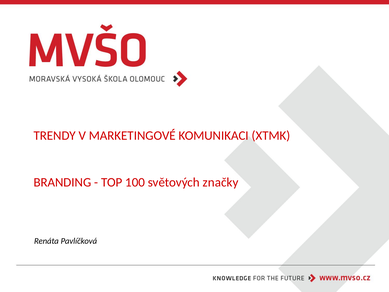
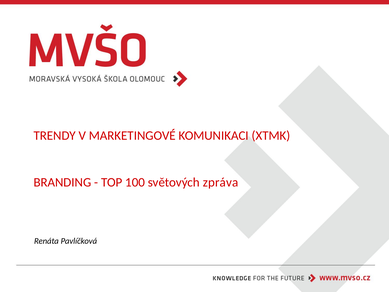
značky: značky -> zpráva (221, 182)
